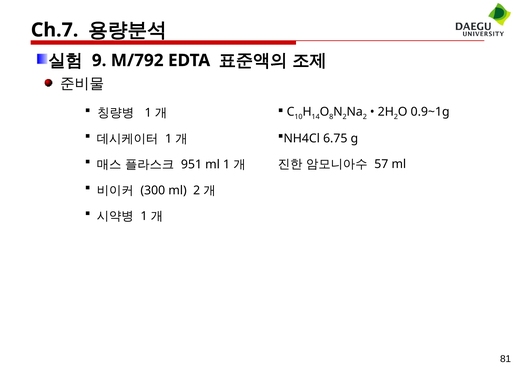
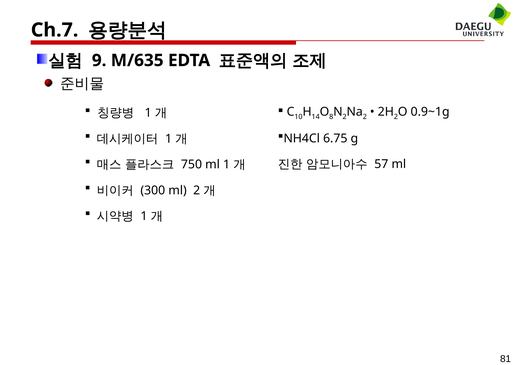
M/792: M/792 -> M/635 (137, 60)
951: 951 -> 750 (191, 165)
